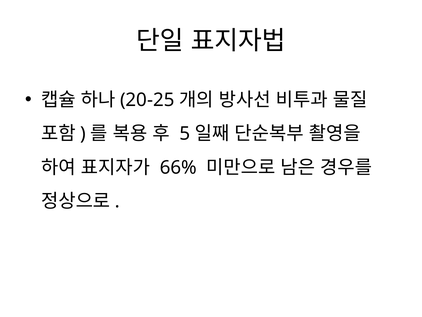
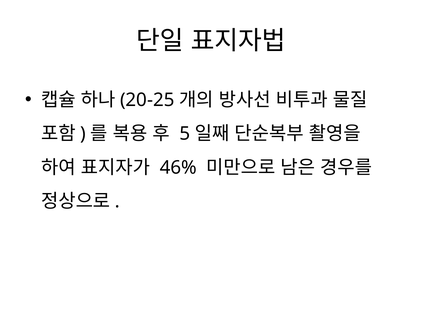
66%: 66% -> 46% (178, 167)
